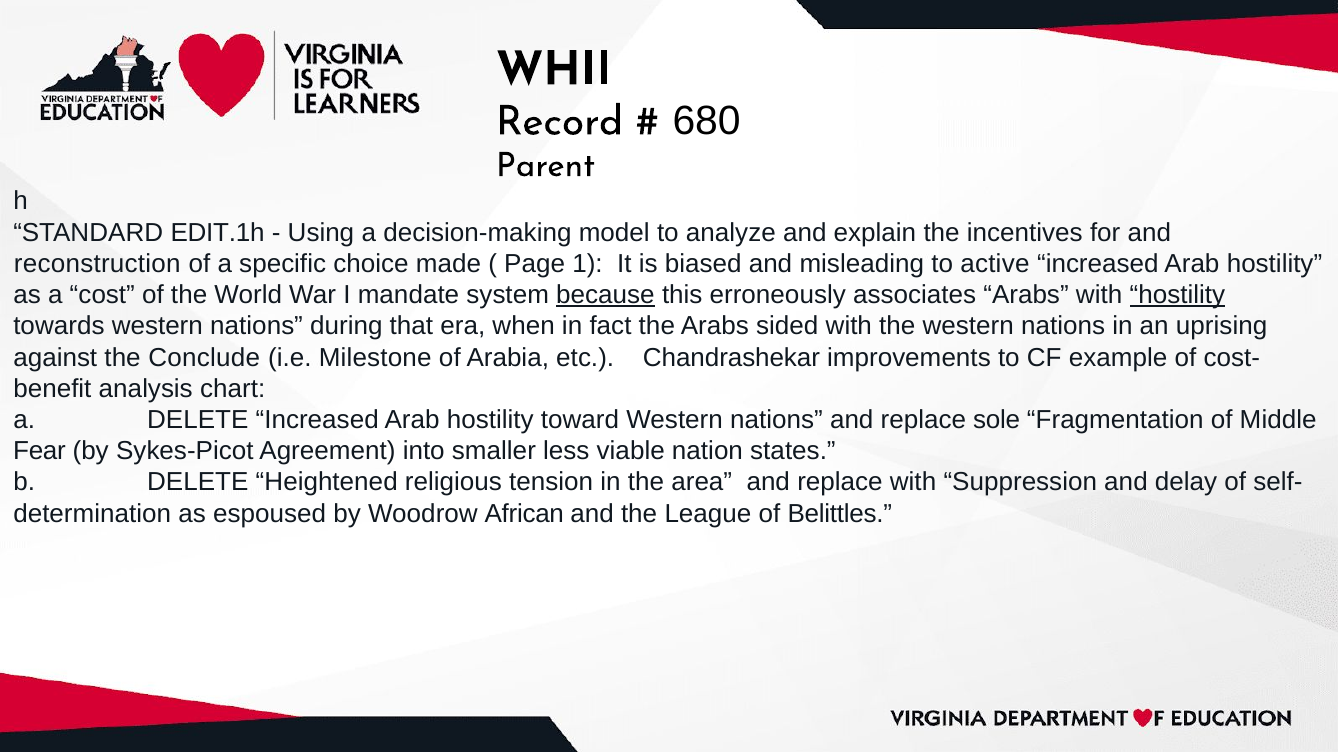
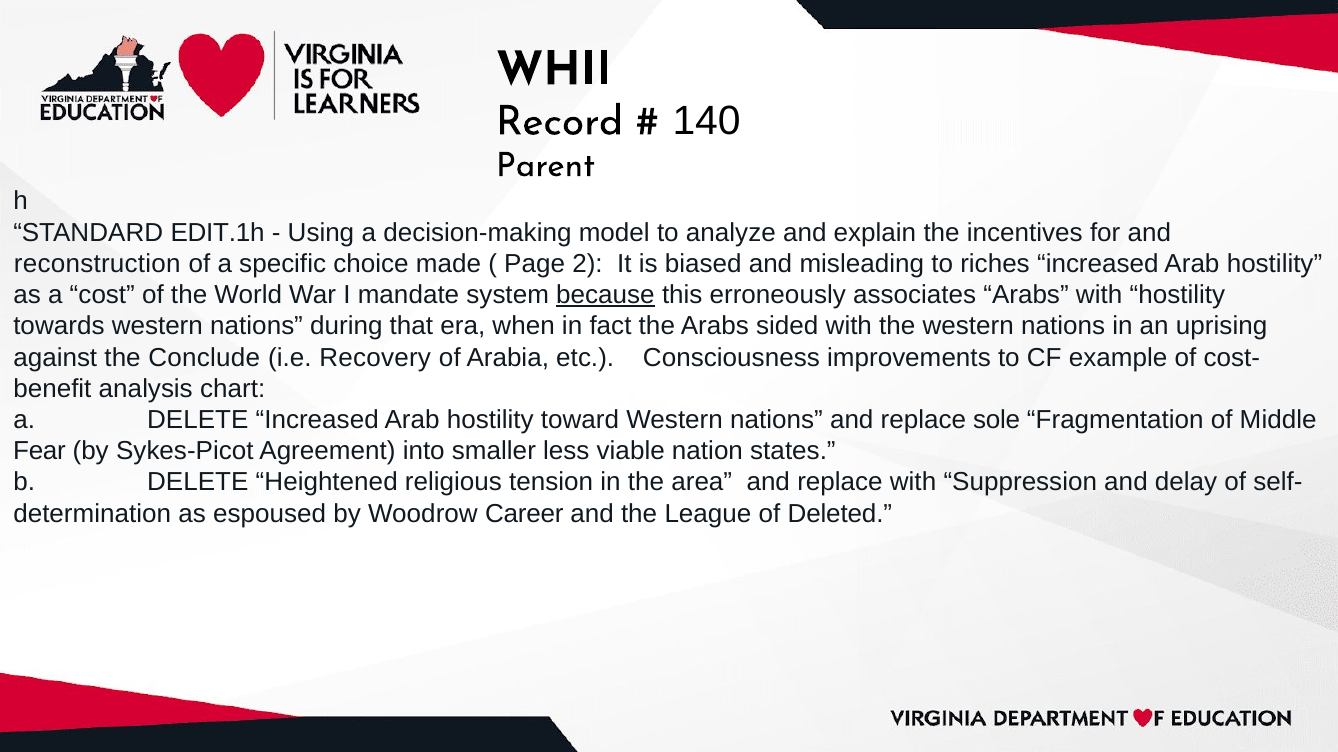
680: 680 -> 140 (707, 121)
1: 1 -> 2 (587, 264)
active: active -> riches (995, 264)
hostility underline: present -> none (1177, 295)
Milestone: Milestone -> Recovery (375, 358)
Chandrashekar: Chandrashekar -> Consciousness (731, 358)
African: African -> Career (524, 514)
Belittles: Belittles -> Deleted (840, 514)
